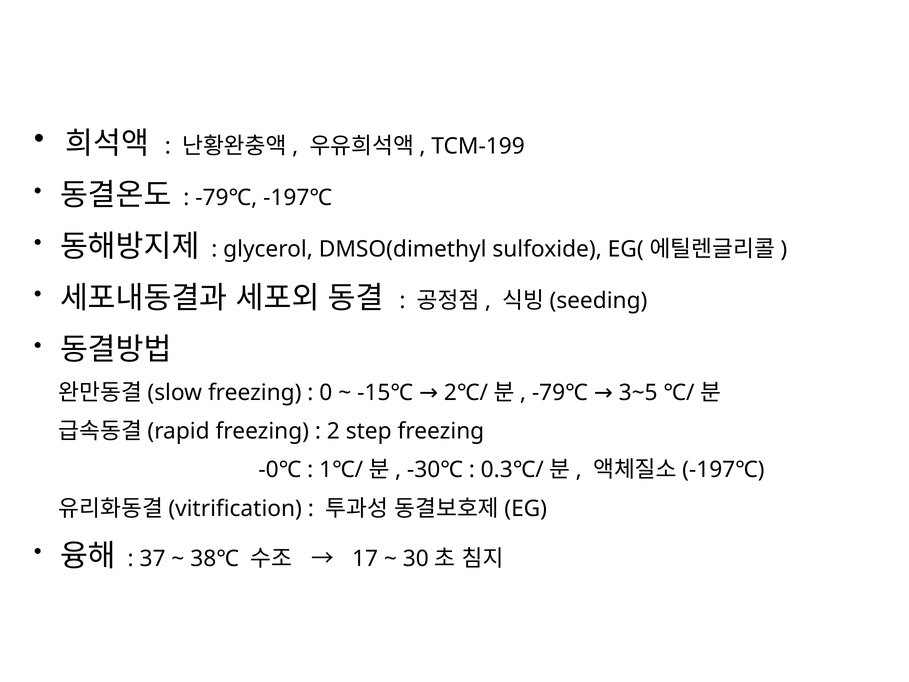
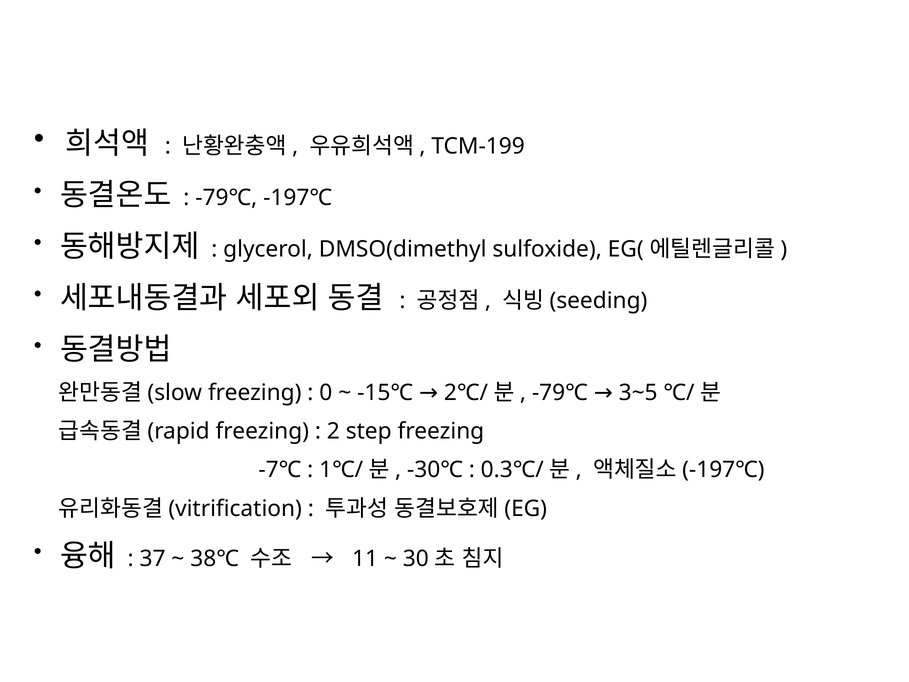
-0℃: -0℃ -> -7℃ (280, 470)
17: 17 -> 11 (365, 558)
